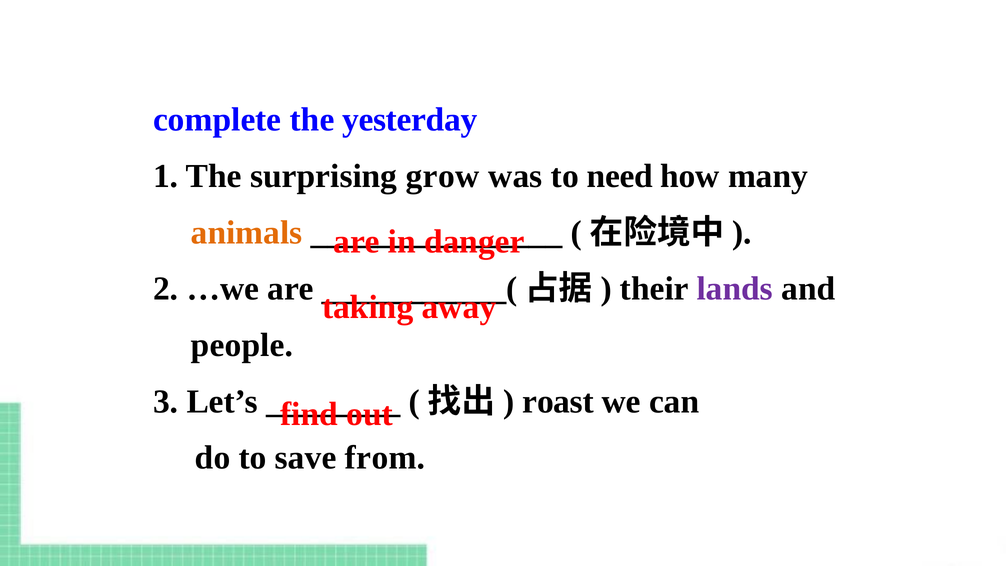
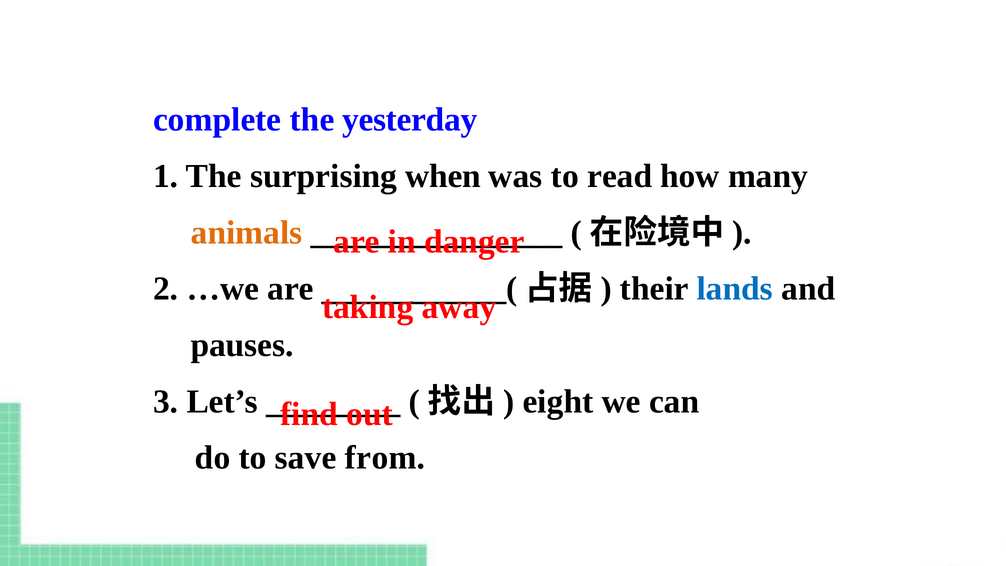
grow: grow -> when (443, 176)
need: need -> read (620, 176)
lands colour: purple -> blue (735, 289)
people: people -> pauses (242, 345)
roast: roast -> eight (558, 401)
